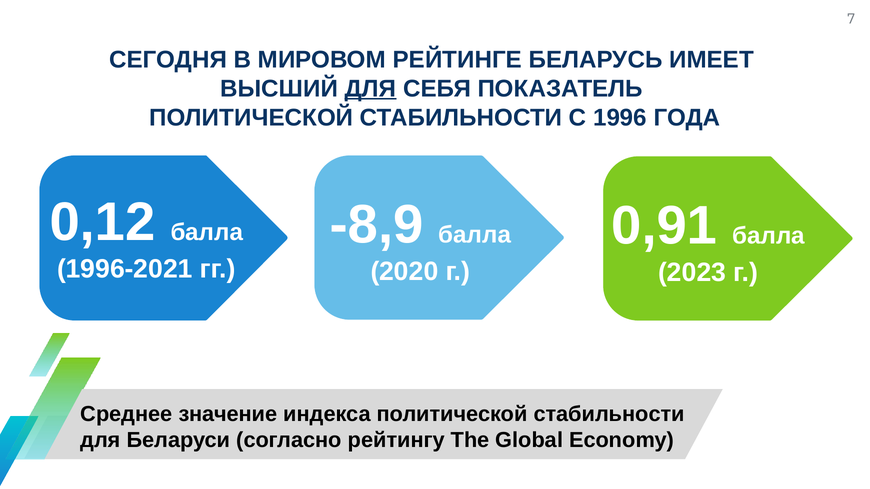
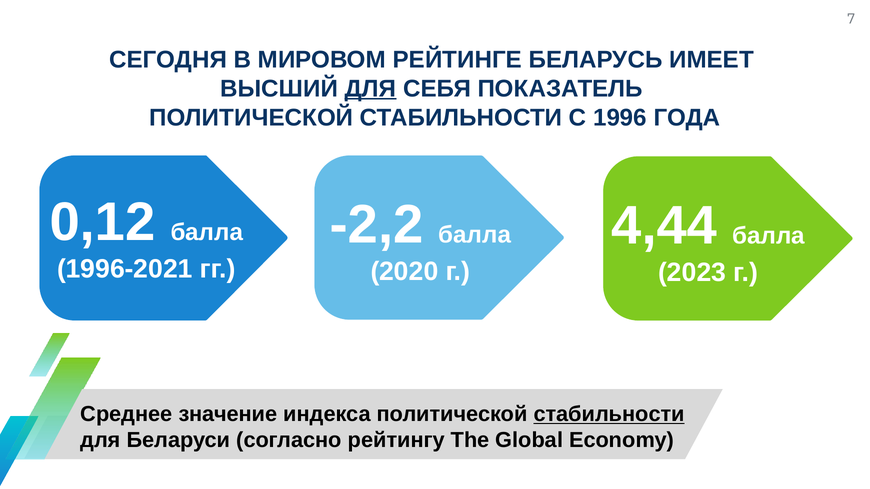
-8,9: -8,9 -> -2,2 (377, 225)
0,91: 0,91 -> 4,44 (664, 226)
стабильности underline: none -> present (609, 414)
